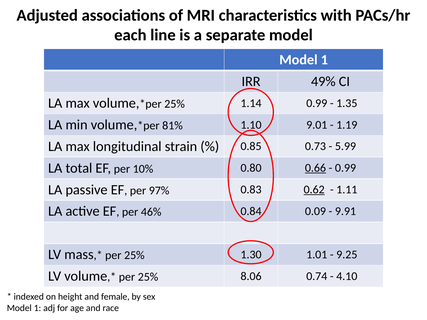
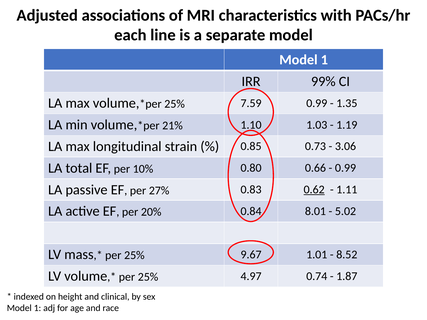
49%: 49% -> 99% (323, 82)
1.14: 1.14 -> 7.59 (251, 103)
81%: 81% -> 21% (172, 126)
9.01: 9.01 -> 1.03 (317, 125)
5.99: 5.99 -> 3.06 (345, 146)
0.66 underline: present -> none (315, 168)
97%: 97% -> 27% (159, 191)
46%: 46% -> 20% (151, 212)
0.09: 0.09 -> 8.01 (315, 211)
9.91: 9.91 -> 5.02 (345, 211)
1.30: 1.30 -> 9.67 (251, 255)
9.25: 9.25 -> 8.52 (347, 255)
8.06: 8.06 -> 4.97 (251, 277)
4.10: 4.10 -> 1.87 (347, 277)
female: female -> clinical (115, 297)
